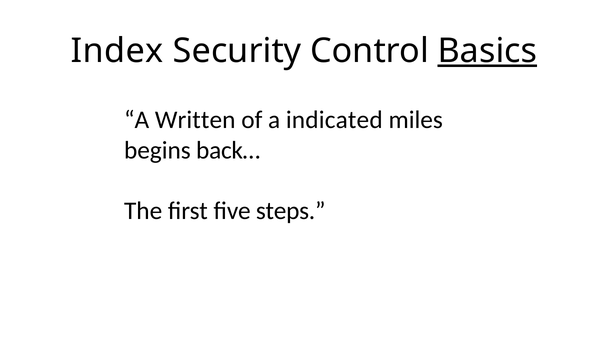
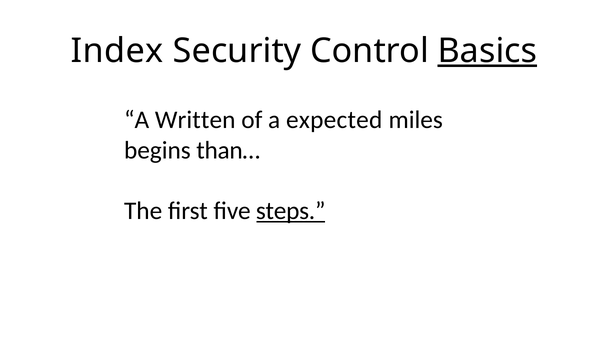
indicated: indicated -> expected (334, 120)
back…: back… -> than… (228, 150)
steps underline: none -> present (291, 211)
